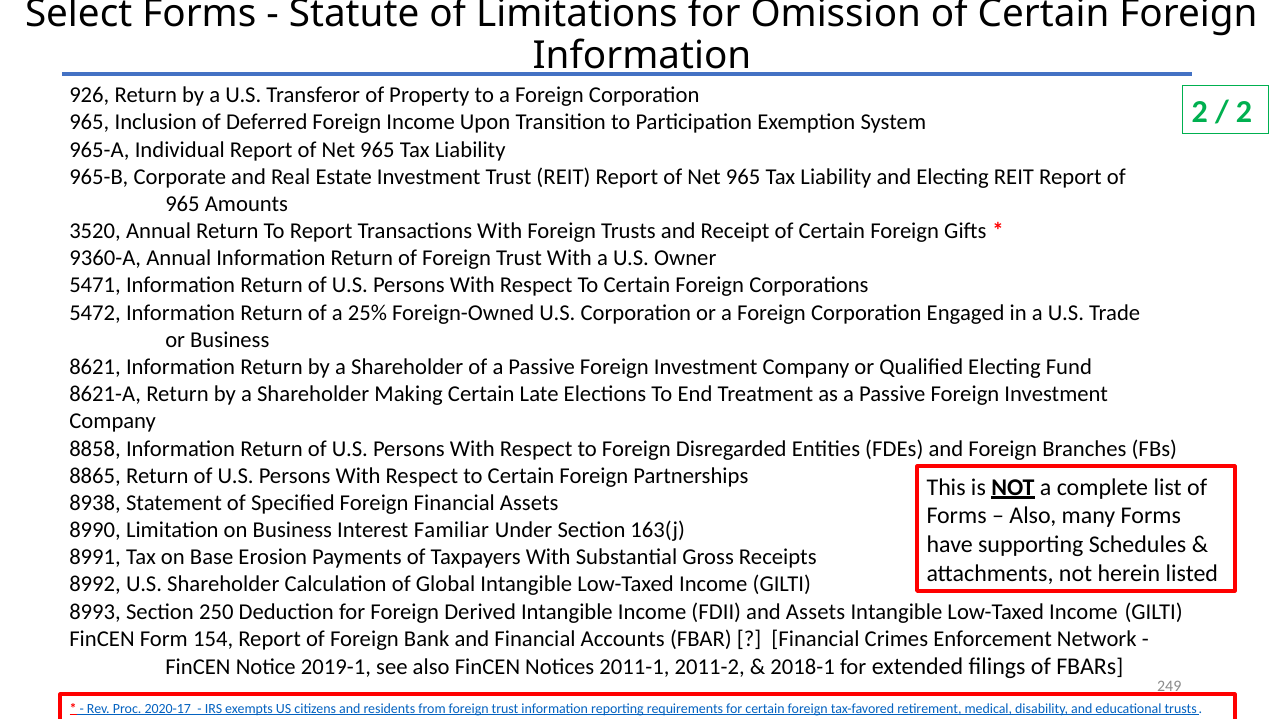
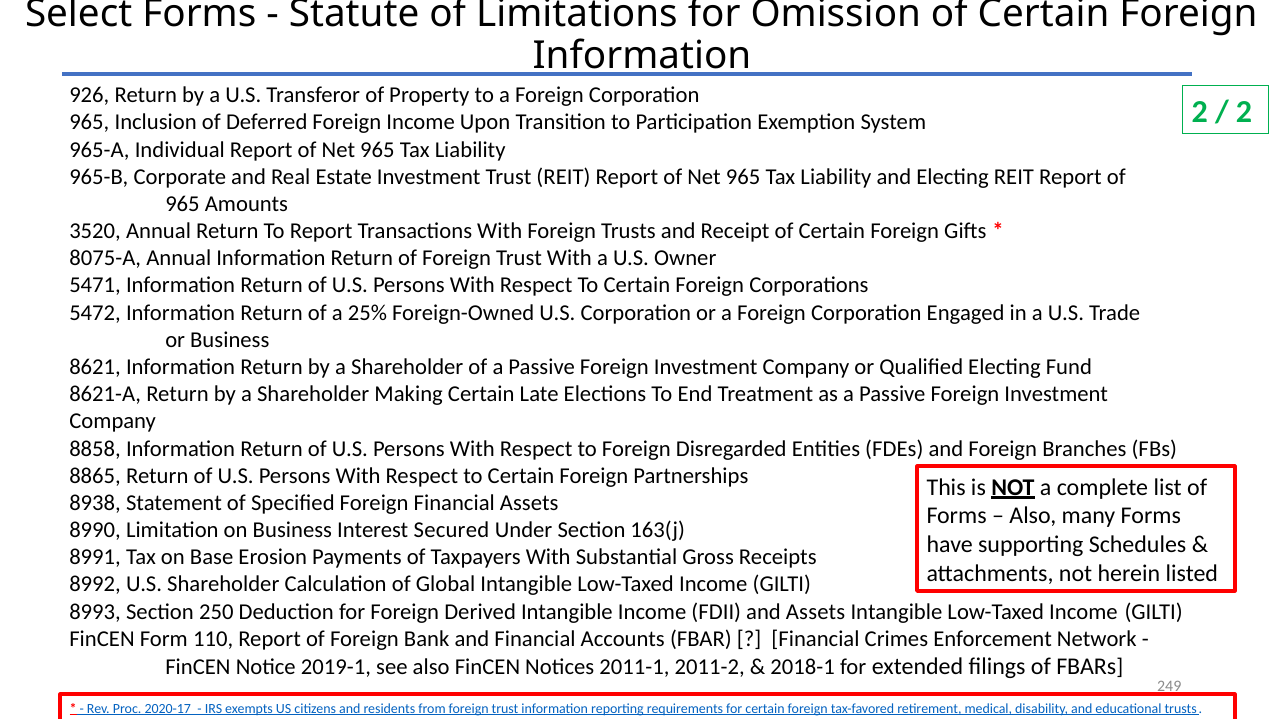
9360-A: 9360-A -> 8075-A (105, 258)
Familiar: Familiar -> Secured (451, 530)
154: 154 -> 110 (213, 639)
